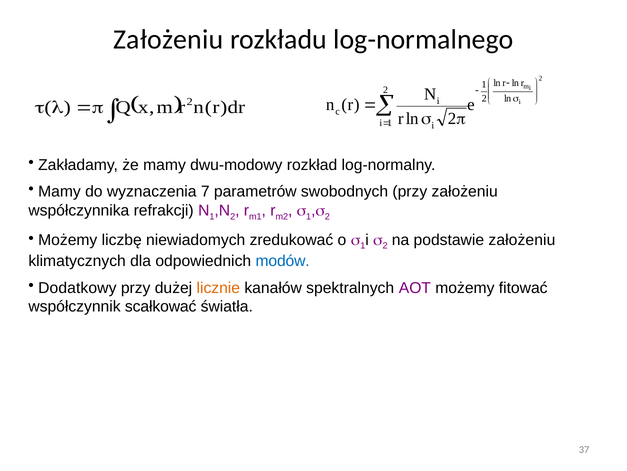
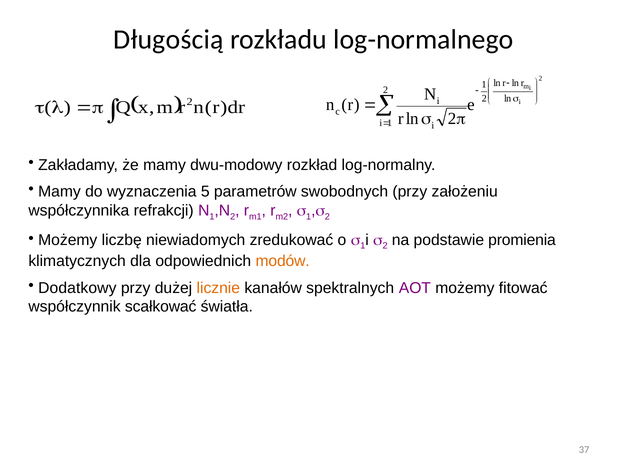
Założeniu: Założeniu -> Długością (168, 40)
7: 7 -> 5 (205, 191)
podstawie założeniu: założeniu -> promienia (522, 239)
modów colour: blue -> orange (283, 261)
